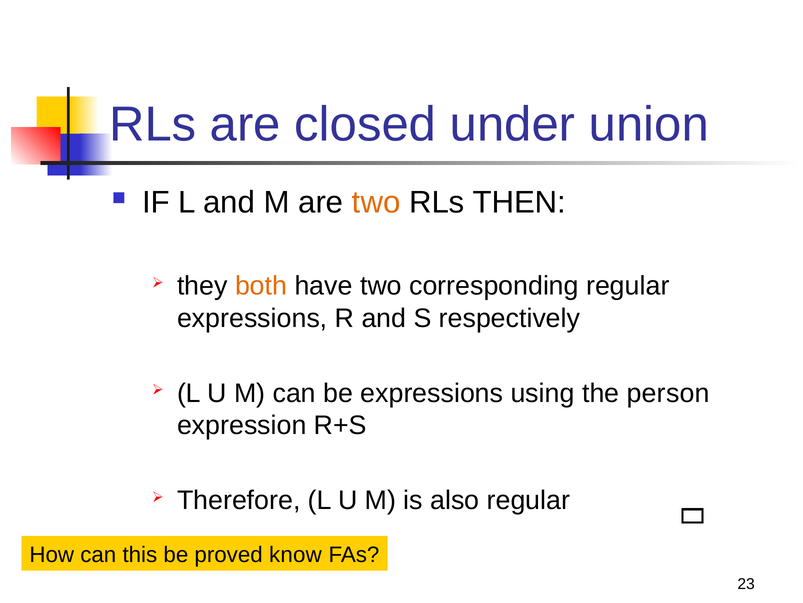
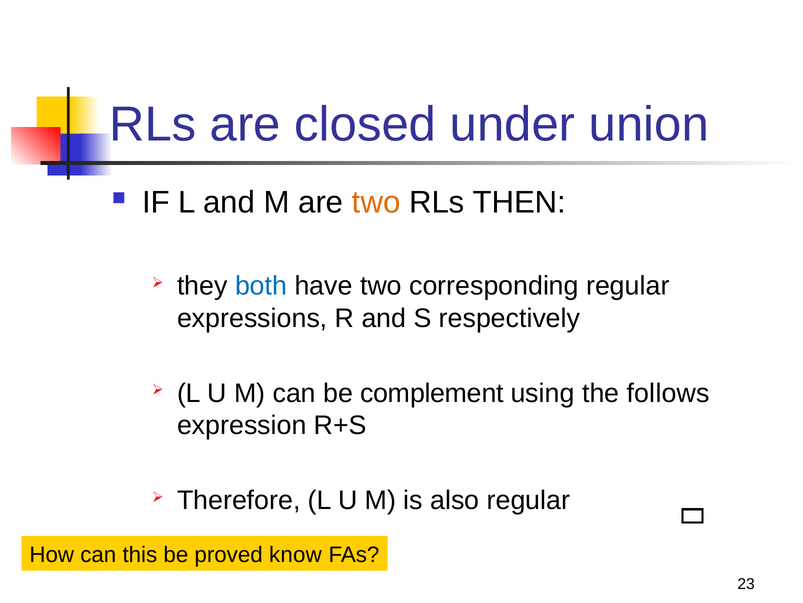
both colour: orange -> blue (261, 286)
be expressions: expressions -> complement (432, 393)
person: person -> follows (668, 393)
